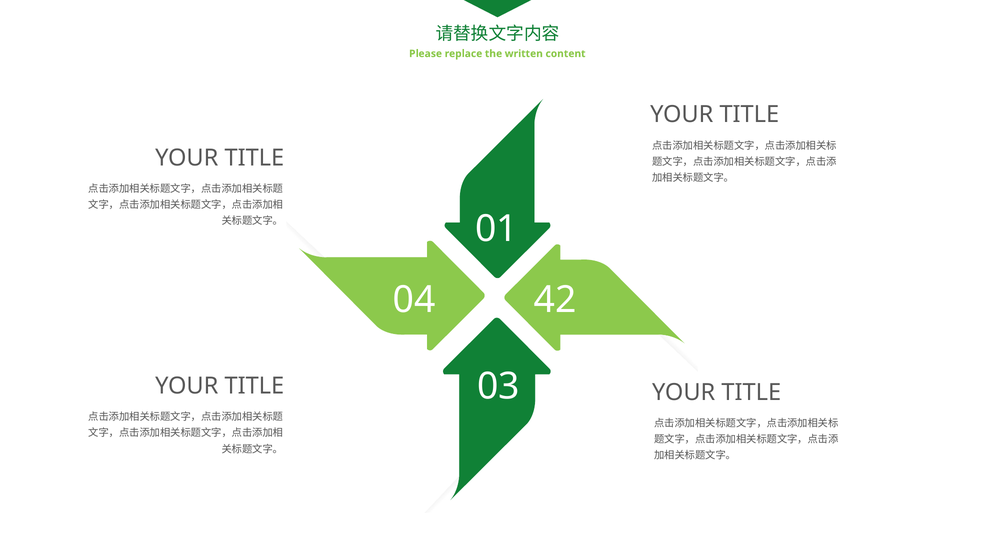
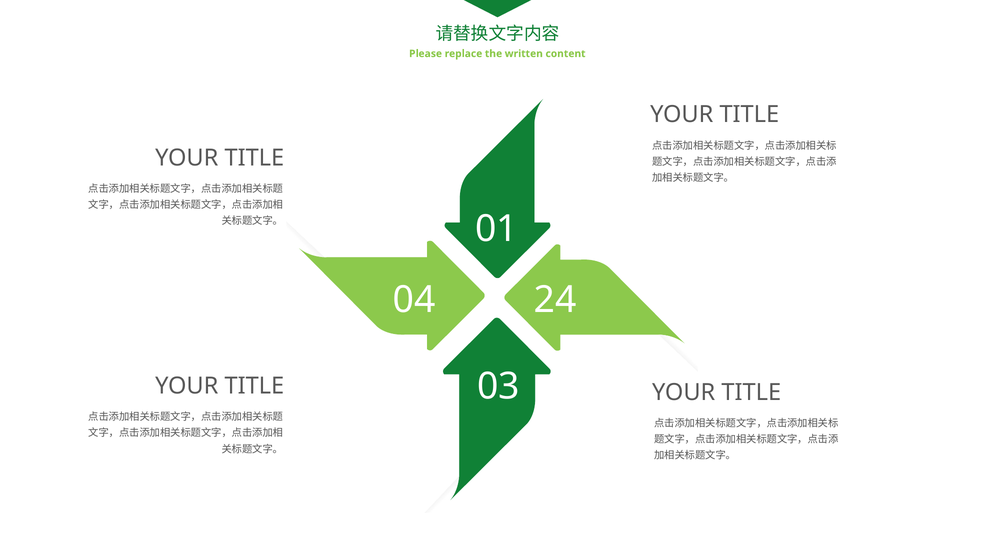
42: 42 -> 24 (555, 300)
